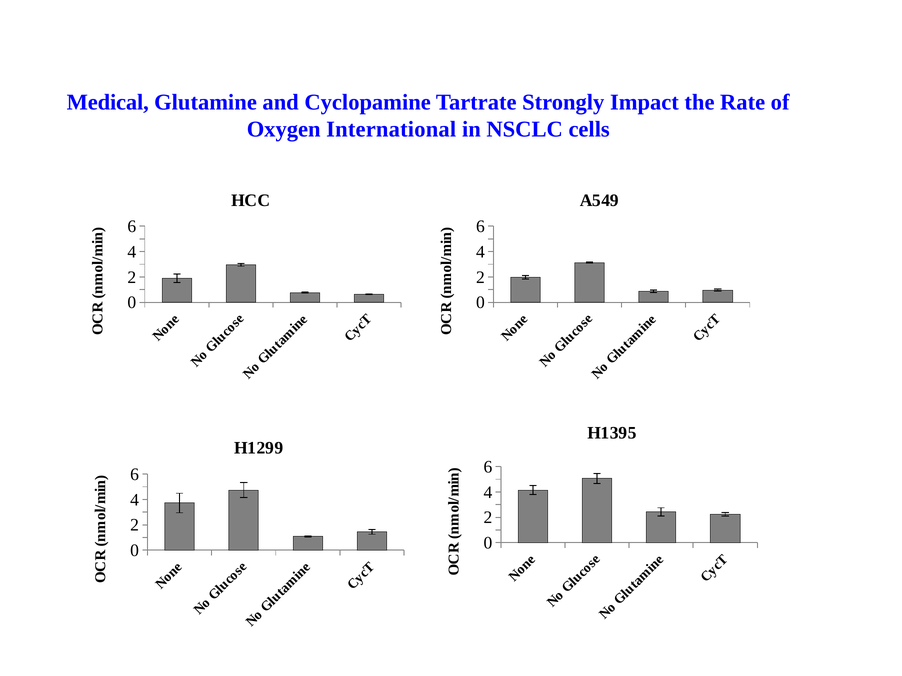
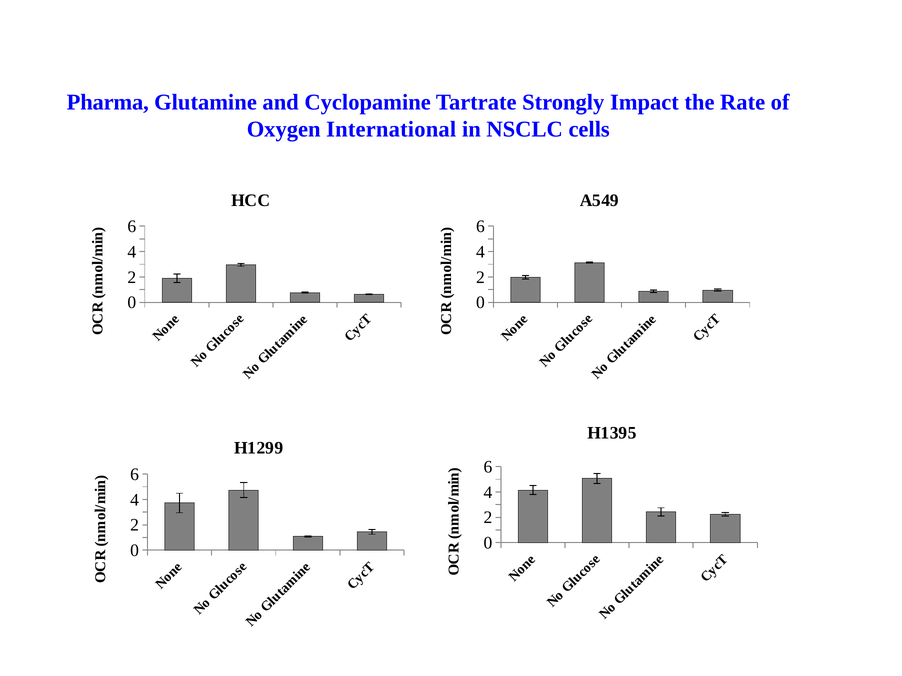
Medical: Medical -> Pharma (108, 102)
